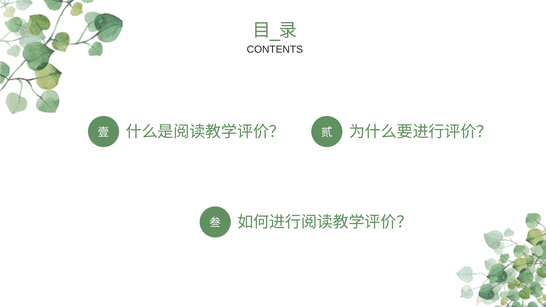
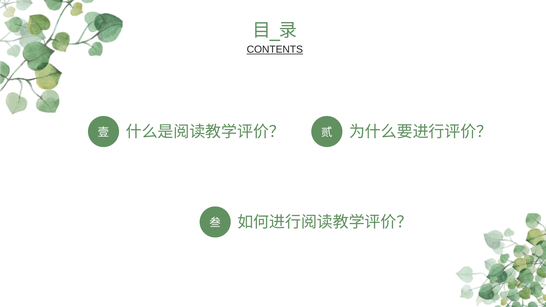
CONTENTS underline: none -> present (275, 50)
